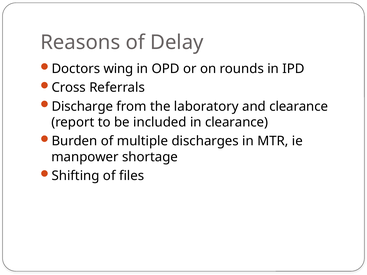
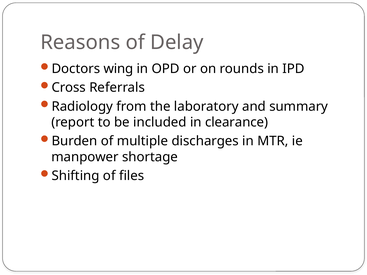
Discharge: Discharge -> Radiology (82, 107)
and clearance: clearance -> summary (299, 107)
